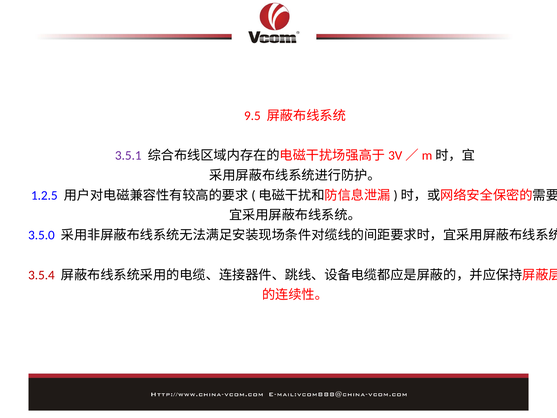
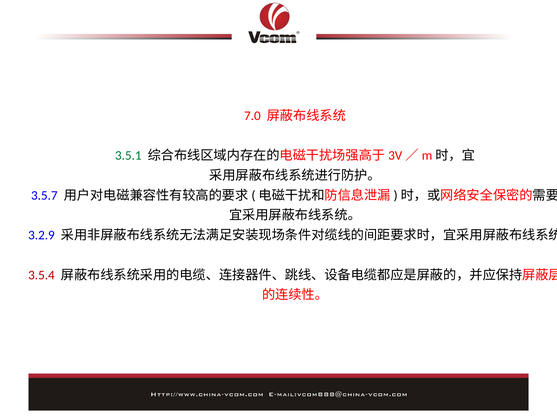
9.5: 9.5 -> 7.0 (252, 116)
3.5.1 colour: purple -> green (128, 156)
1.2.5: 1.2.5 -> 3.5.7 (44, 195)
3.5.0: 3.5.0 -> 3.2.9 (41, 235)
